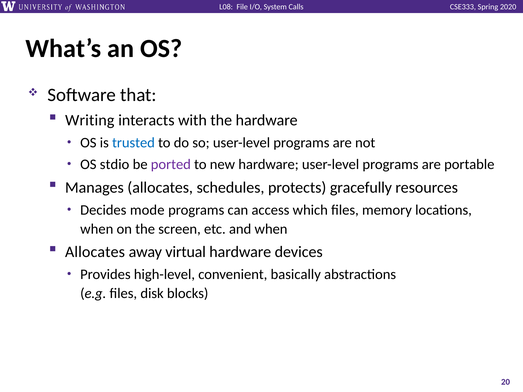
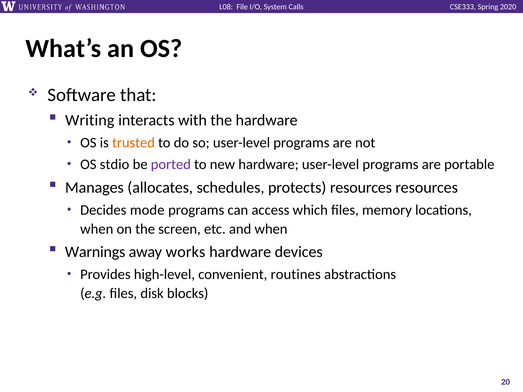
trusted colour: blue -> orange (133, 143)
protects gracefully: gracefully -> resources (361, 188)
Allocates: Allocates -> Warnings (95, 252)
virtual: virtual -> works (185, 252)
basically: basically -> routines (296, 275)
